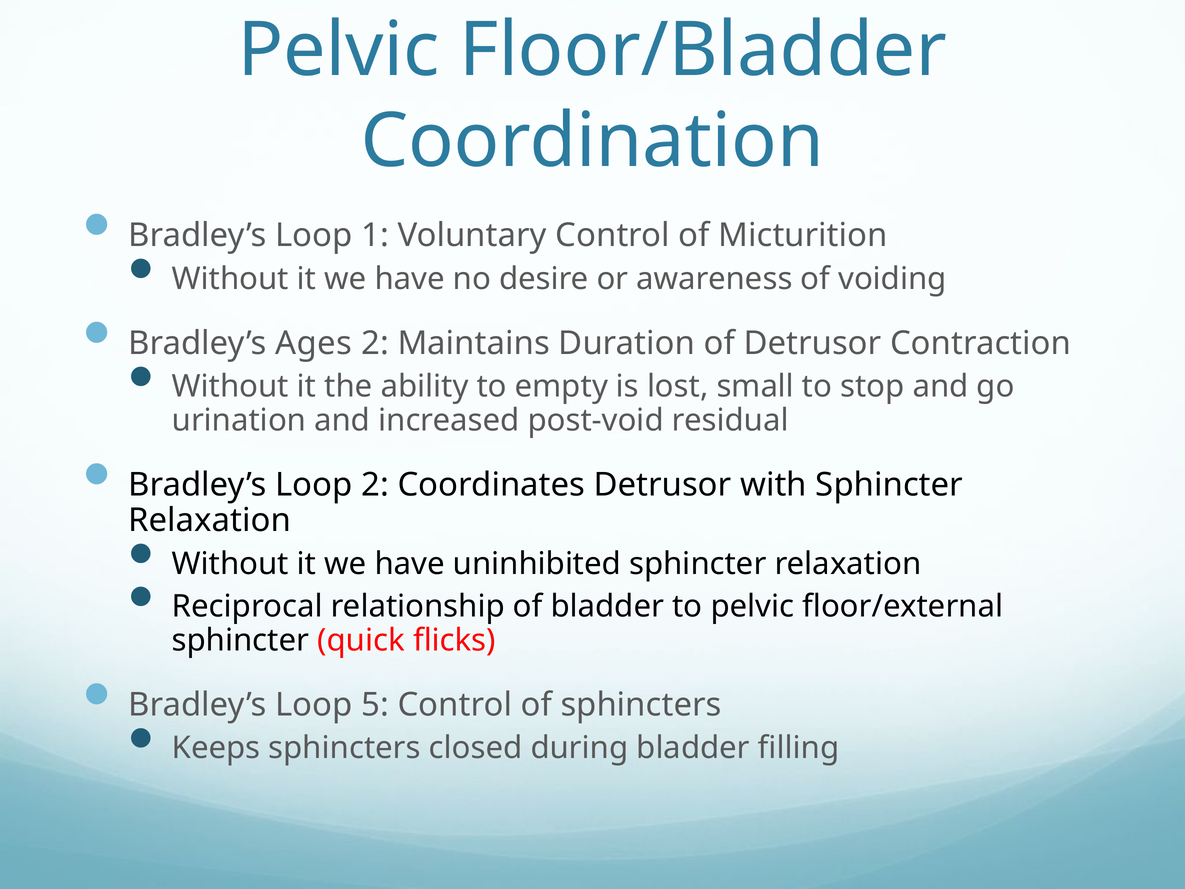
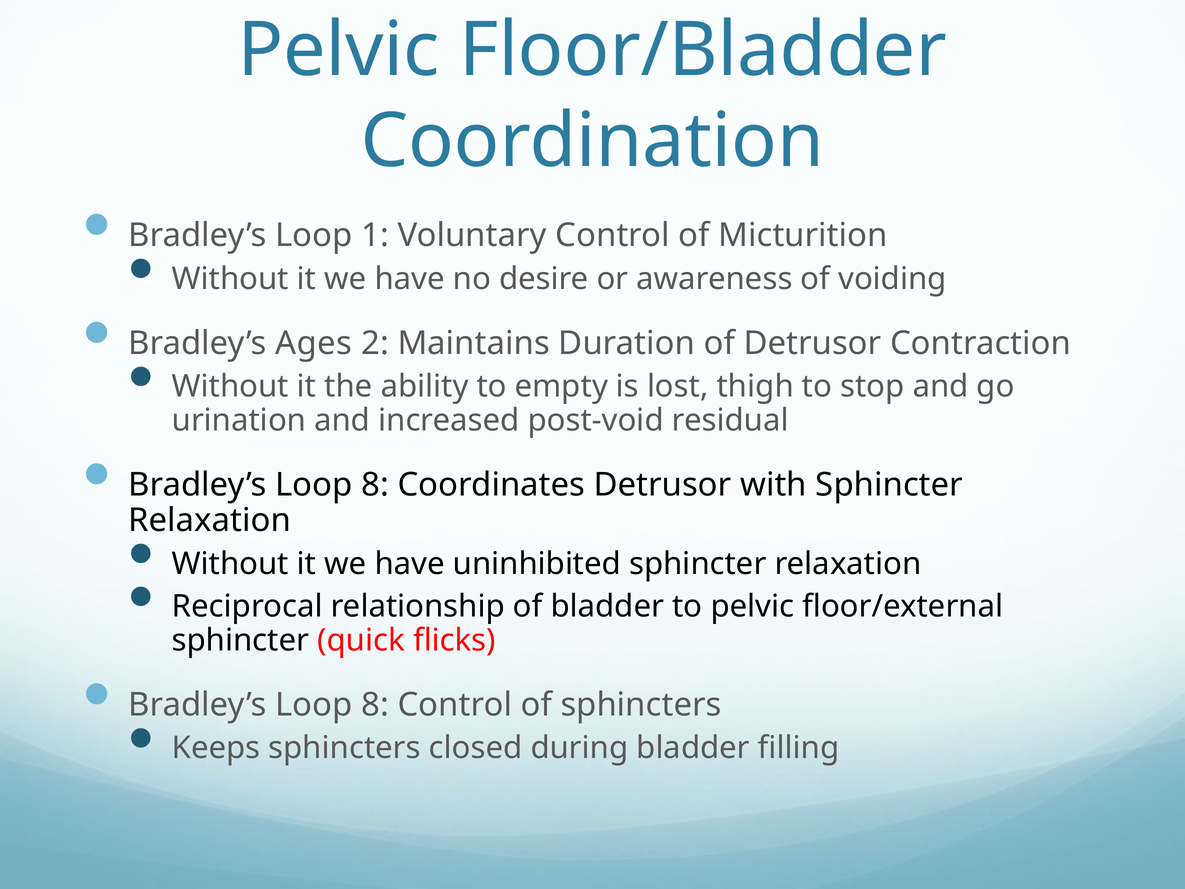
small: small -> thigh (755, 386)
2: 2 -> 8 (375, 485)
5: 5 -> 8 (375, 705)
